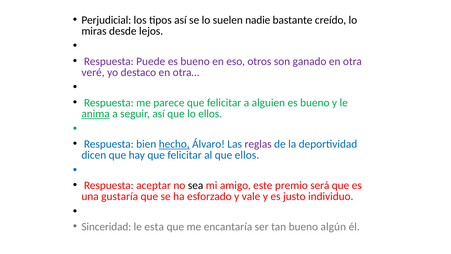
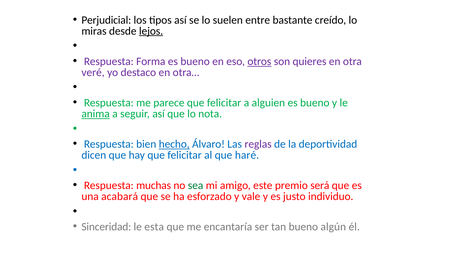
nadie: nadie -> entre (258, 20)
lejos underline: none -> present (151, 31)
Puede: Puede -> Forma (151, 61)
otros underline: none -> present (259, 61)
ganado: ganado -> quieres (310, 61)
lo ellos: ellos -> nota (210, 114)
que ellos: ellos -> haré (247, 155)
aceptar: aceptar -> muchas (154, 185)
sea colour: black -> green (196, 185)
gustaría: gustaría -> acabará (120, 196)
